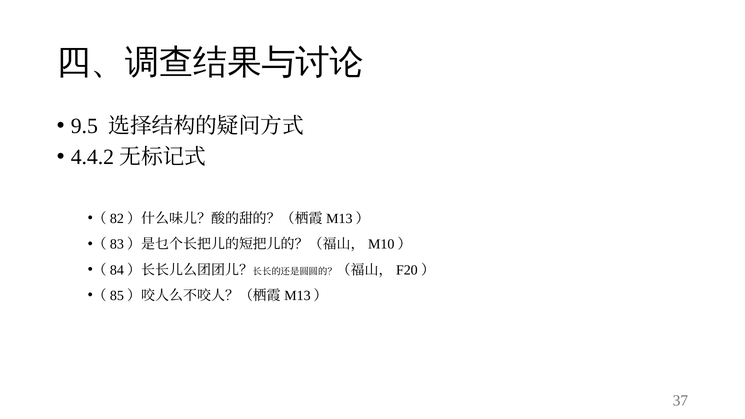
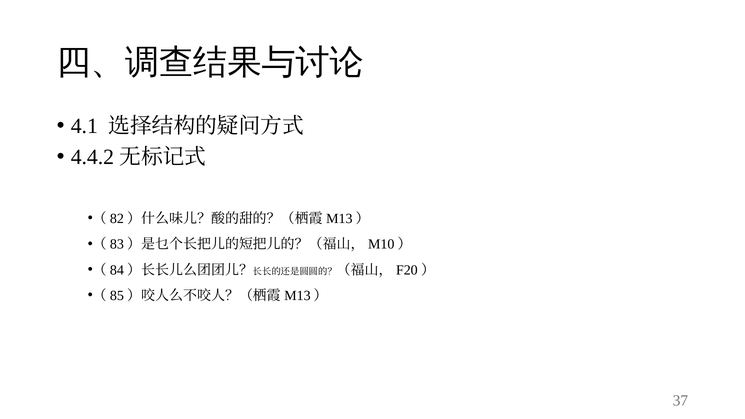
9.5: 9.5 -> 4.1 (84, 126)
